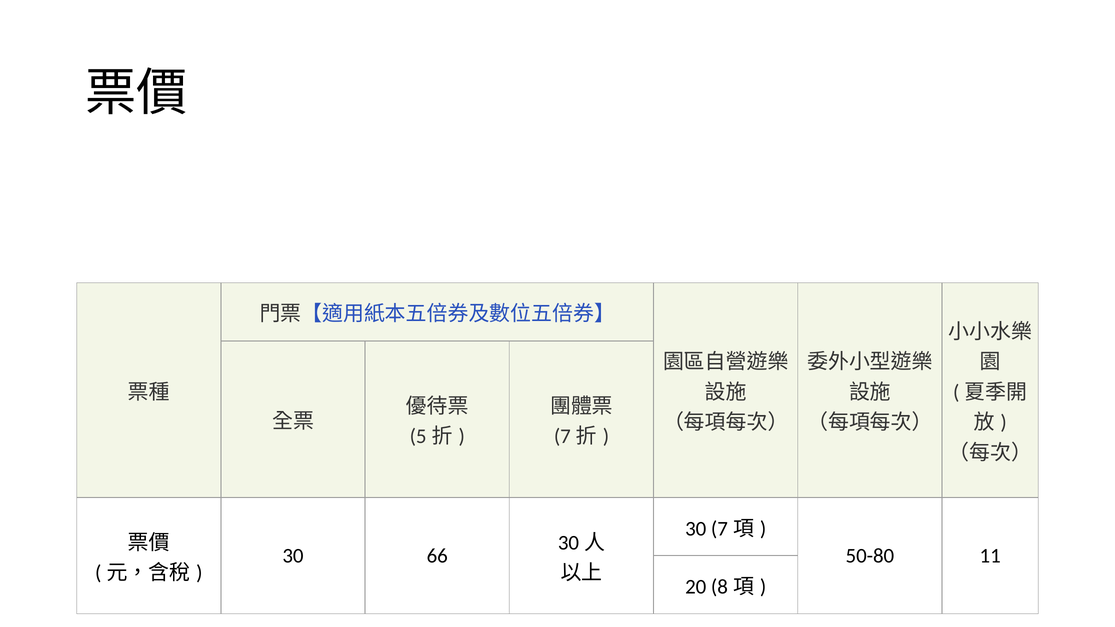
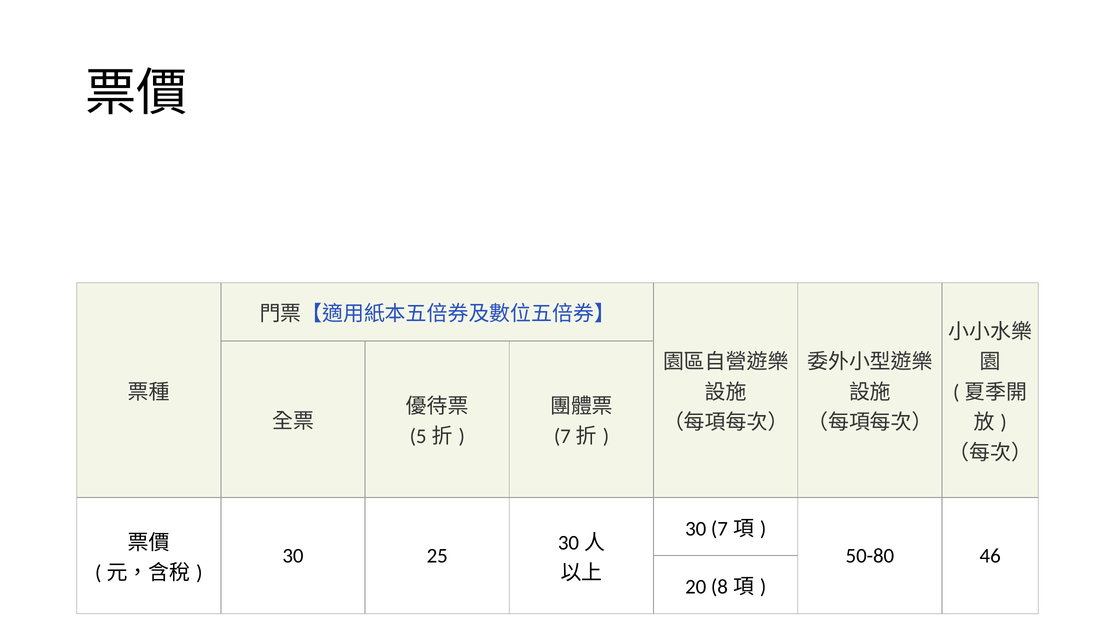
66: 66 -> 25 (437, 556)
11: 11 -> 46 (990, 556)
